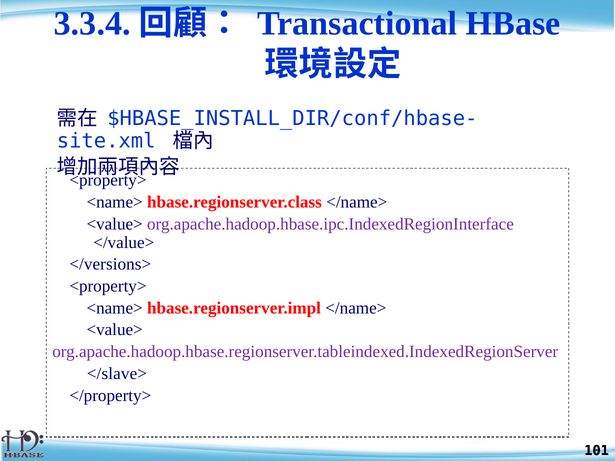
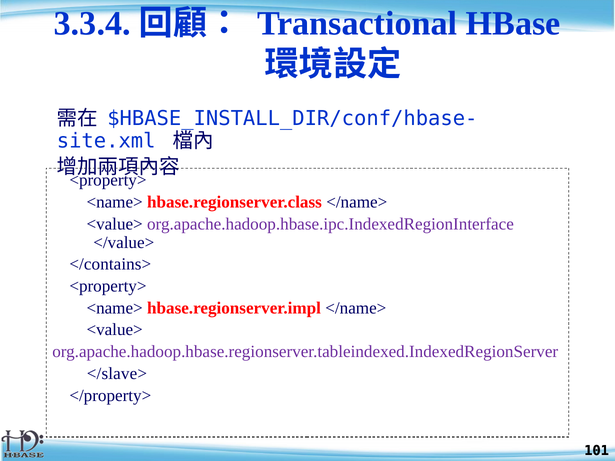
</versions>: </versions> -> </contains> (110, 264)
